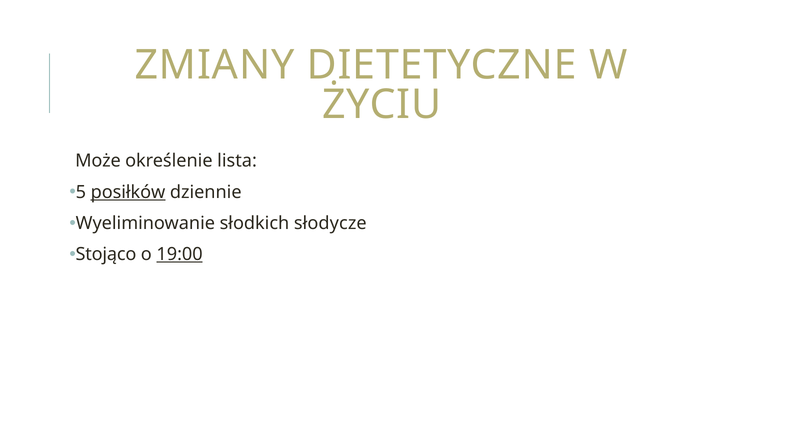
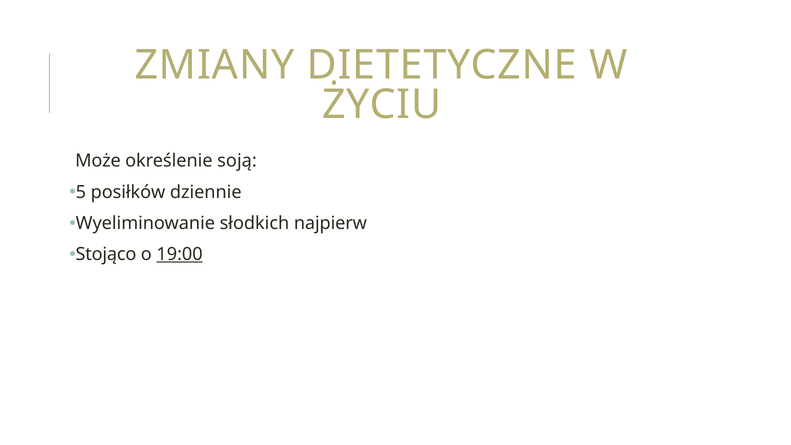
lista: lista -> soją (237, 161)
posiłków underline: present -> none (128, 192)
słodycze: słodycze -> najpierw (330, 223)
